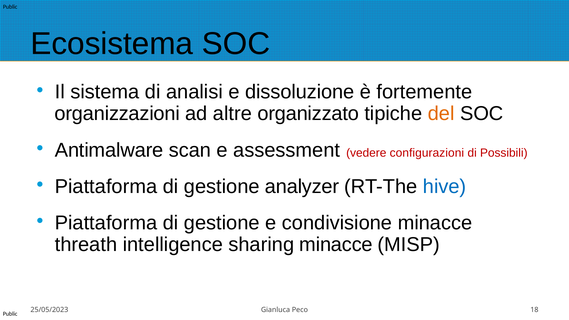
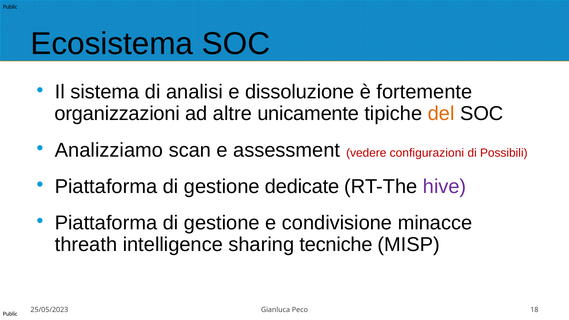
organizzato: organizzato -> unicamente (308, 114)
Antimalware: Antimalware -> Analizziamo (109, 150)
analyzer: analyzer -> dedicate (302, 187)
hive colour: blue -> purple (445, 187)
sharing minacce: minacce -> tecniche (336, 245)
